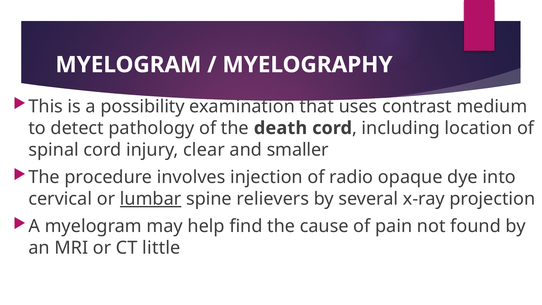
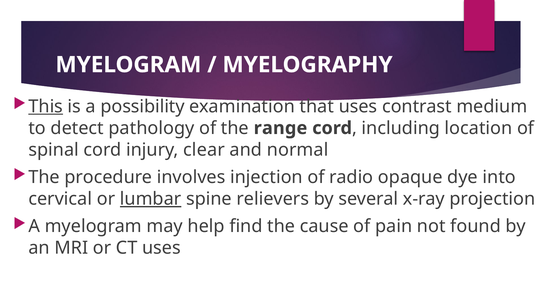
This underline: none -> present (46, 106)
death: death -> range (281, 128)
smaller: smaller -> normal (298, 150)
CT little: little -> uses (161, 248)
